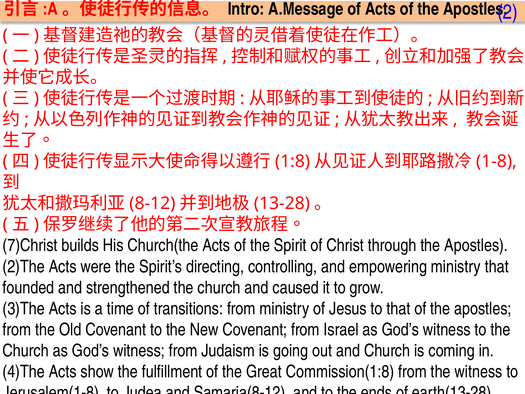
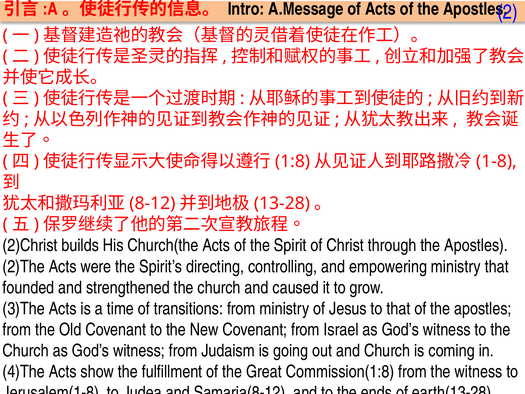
7)Christ: 7)Christ -> 2)Christ (30, 245)
